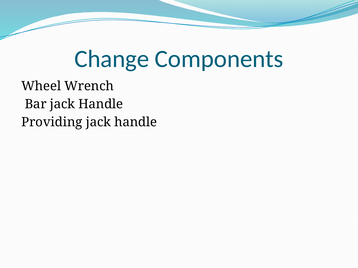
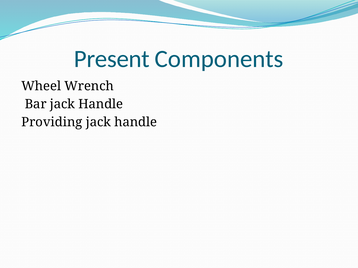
Change: Change -> Present (112, 59)
